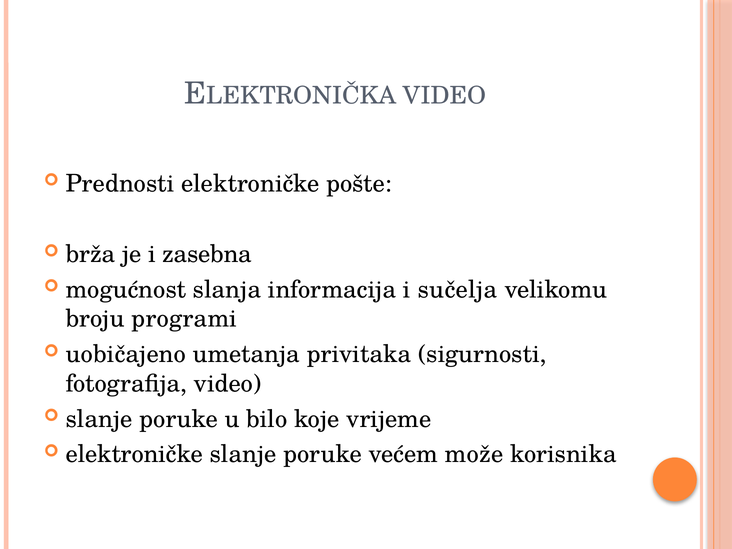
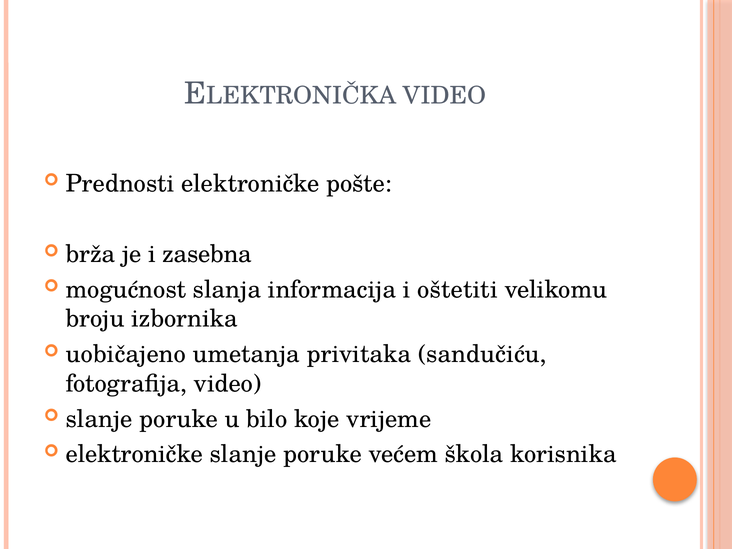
sučelja: sučelja -> oštetiti (458, 290)
programi: programi -> izbornika (184, 319)
sigurnosti: sigurnosti -> sandučiću (482, 354)
može: može -> škola (474, 454)
